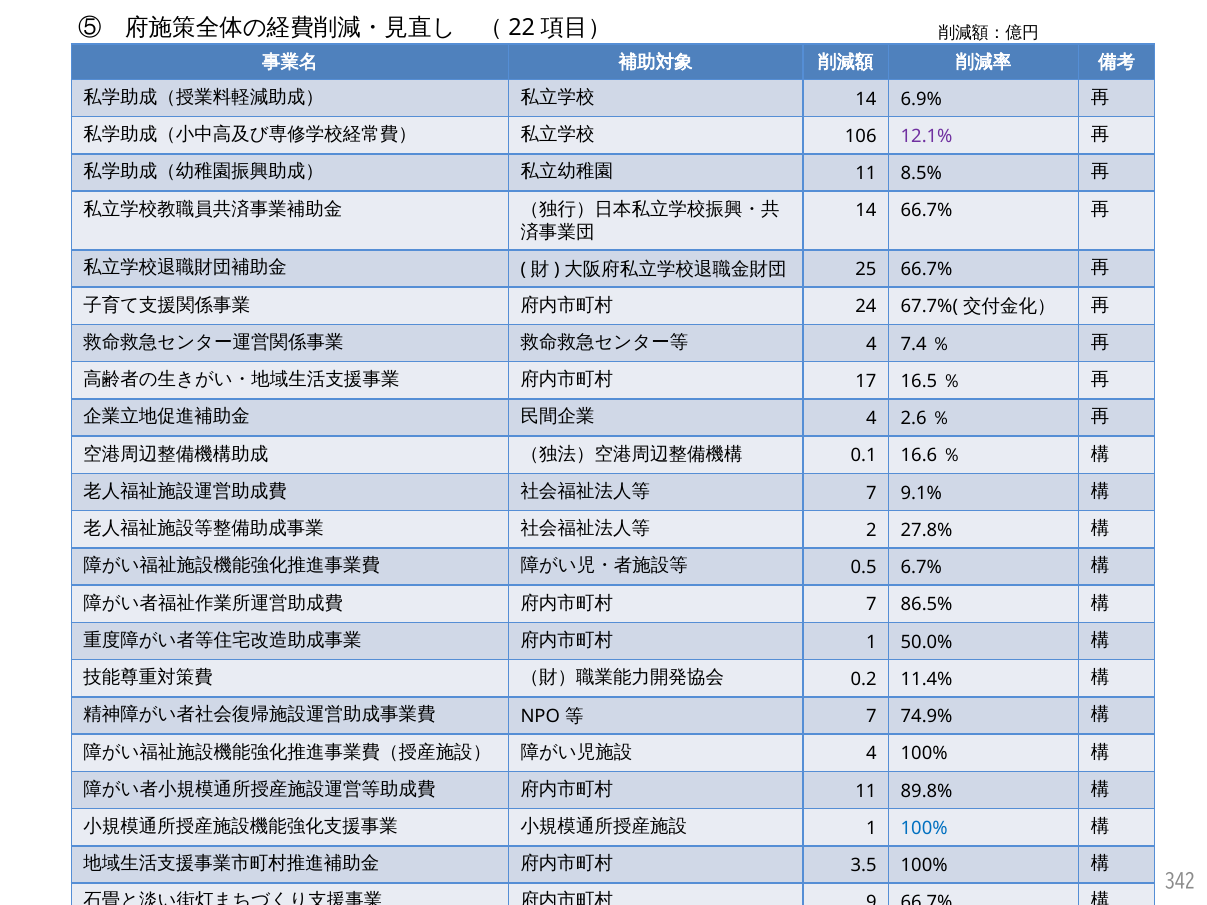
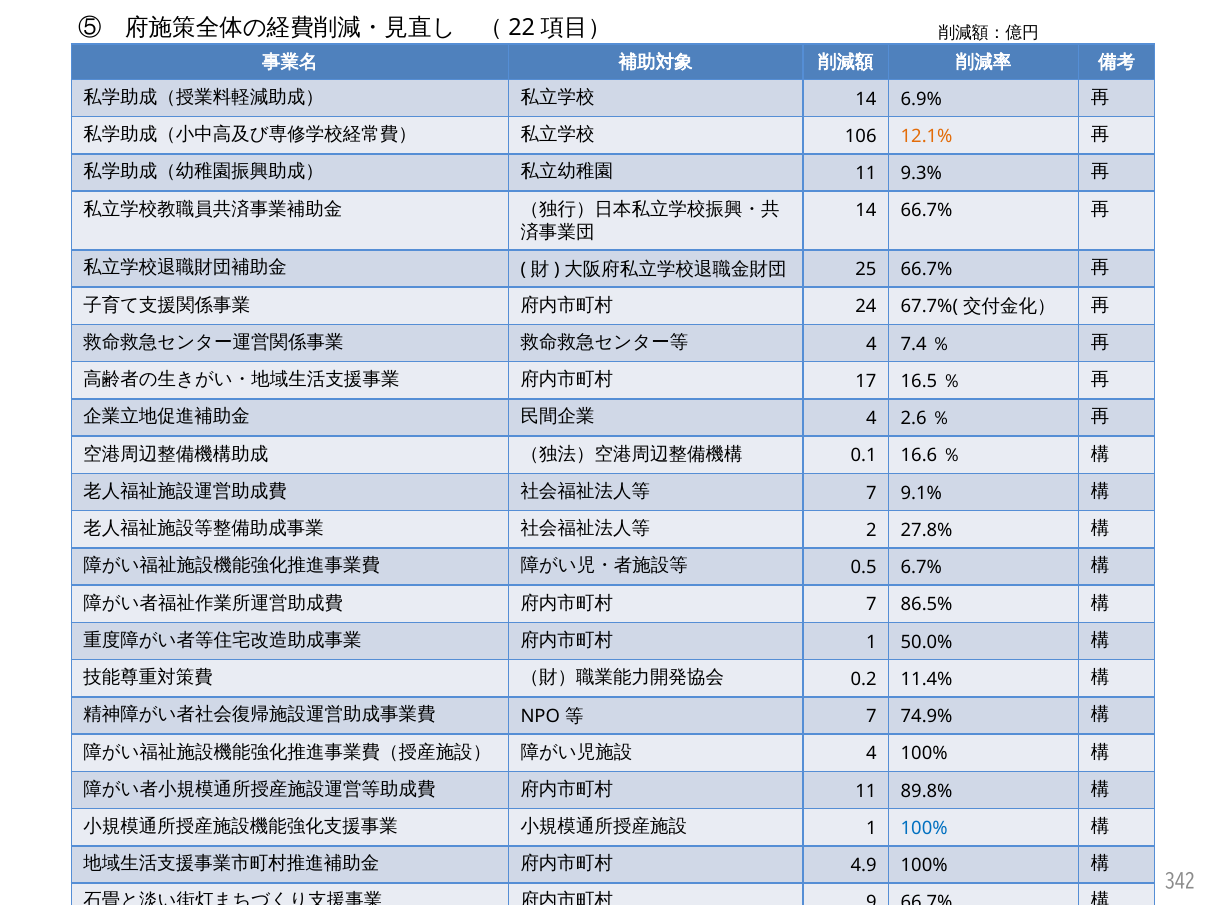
12.1% colour: purple -> orange (927, 136)
8.5%: 8.5% -> 9.3% (921, 174)
3.5: 3.5 -> 4.9 (864, 866)
